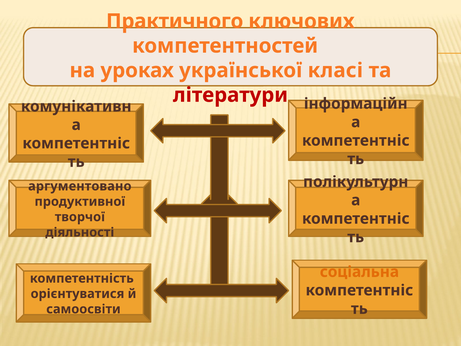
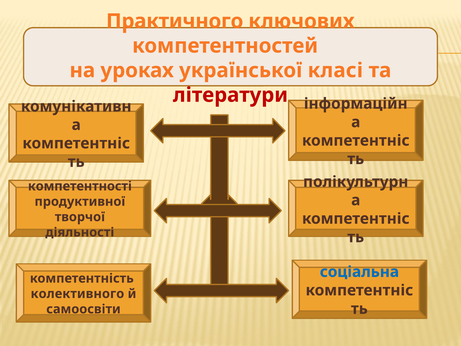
аргументовано: аргументовано -> компетентності (80, 186)
соціальна colour: orange -> blue (359, 272)
орієнтуватися: орієнтуватися -> колективного (77, 294)
